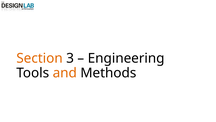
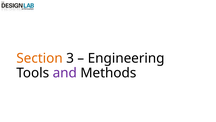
and colour: orange -> purple (65, 73)
